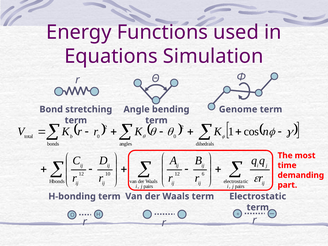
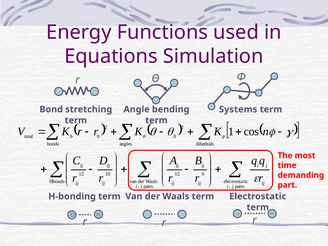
Genome: Genome -> Systems (238, 109)
